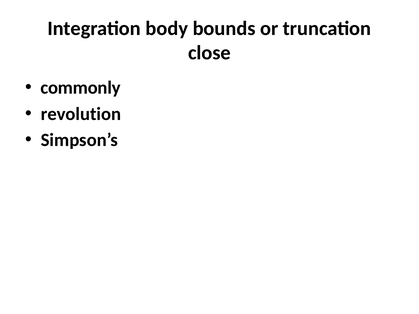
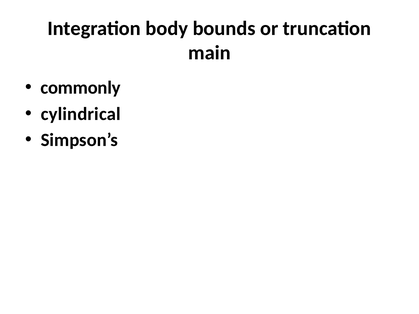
close: close -> main (209, 53)
revolution: revolution -> cylindrical (81, 114)
